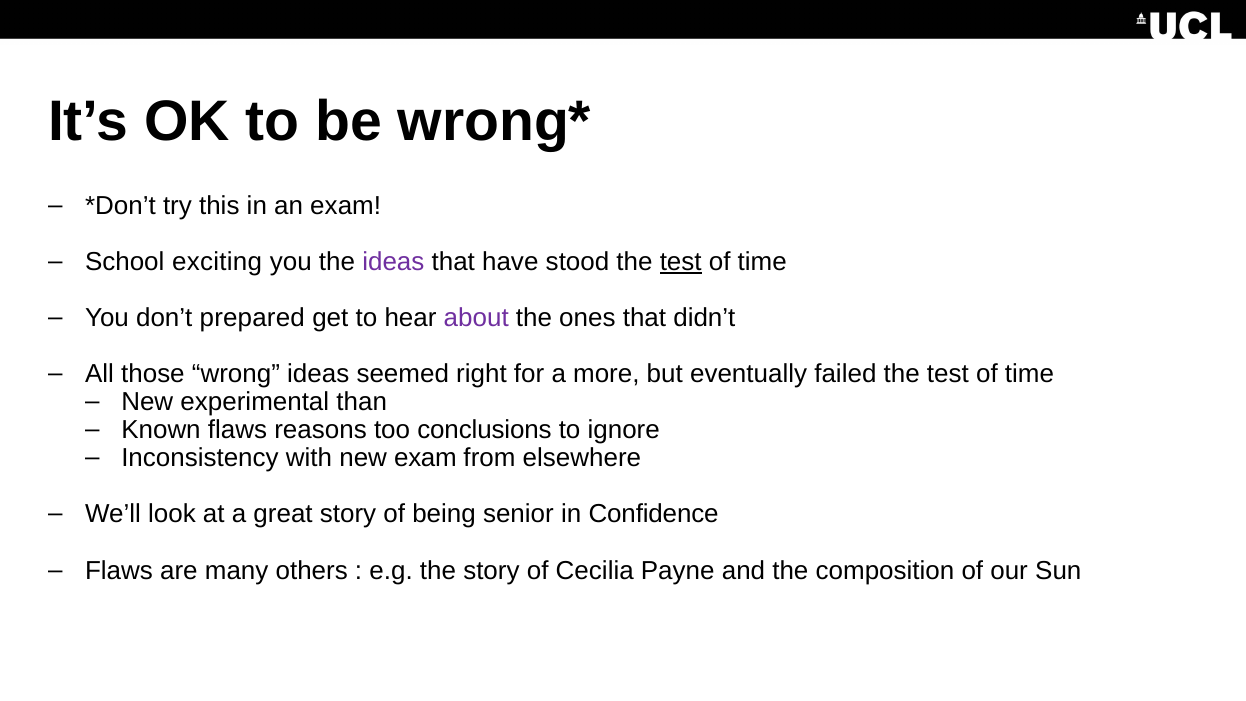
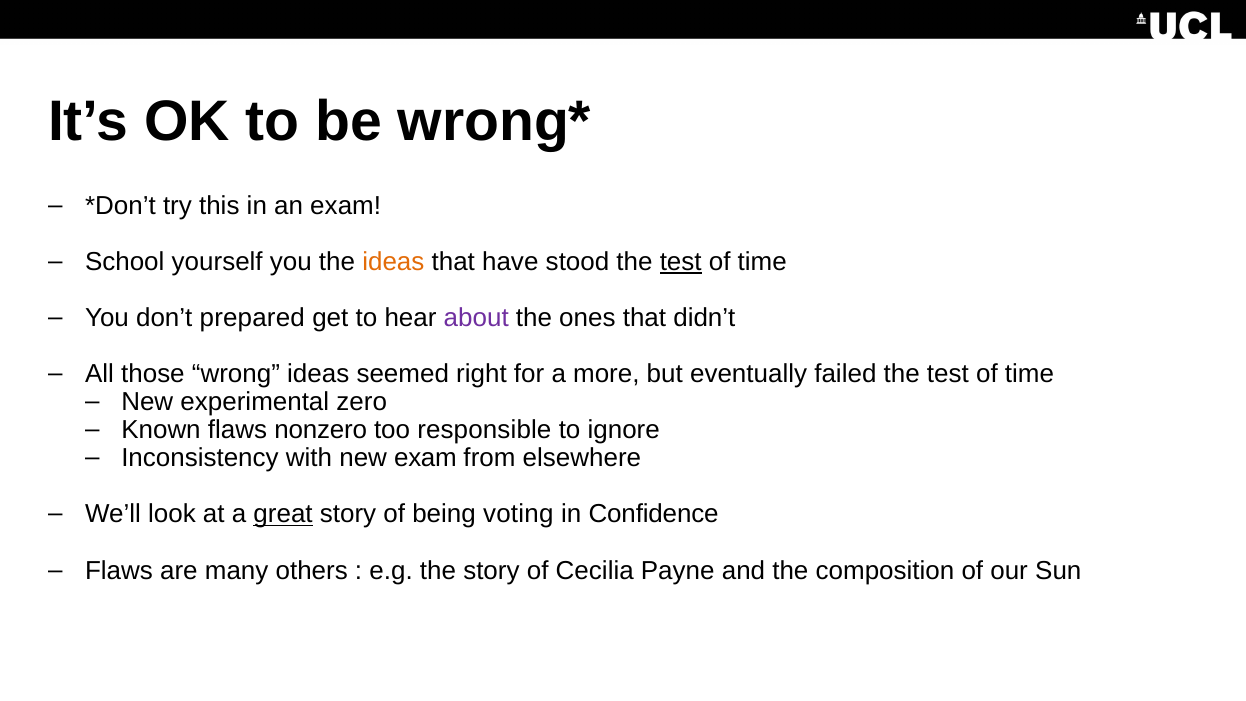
exciting: exciting -> yourself (217, 262)
ideas colour: purple -> orange (393, 262)
than: than -> zero (362, 402)
reasons: reasons -> nonzero (321, 430)
conclusions: conclusions -> responsible (484, 430)
great underline: none -> present (283, 514)
senior: senior -> voting (518, 514)
